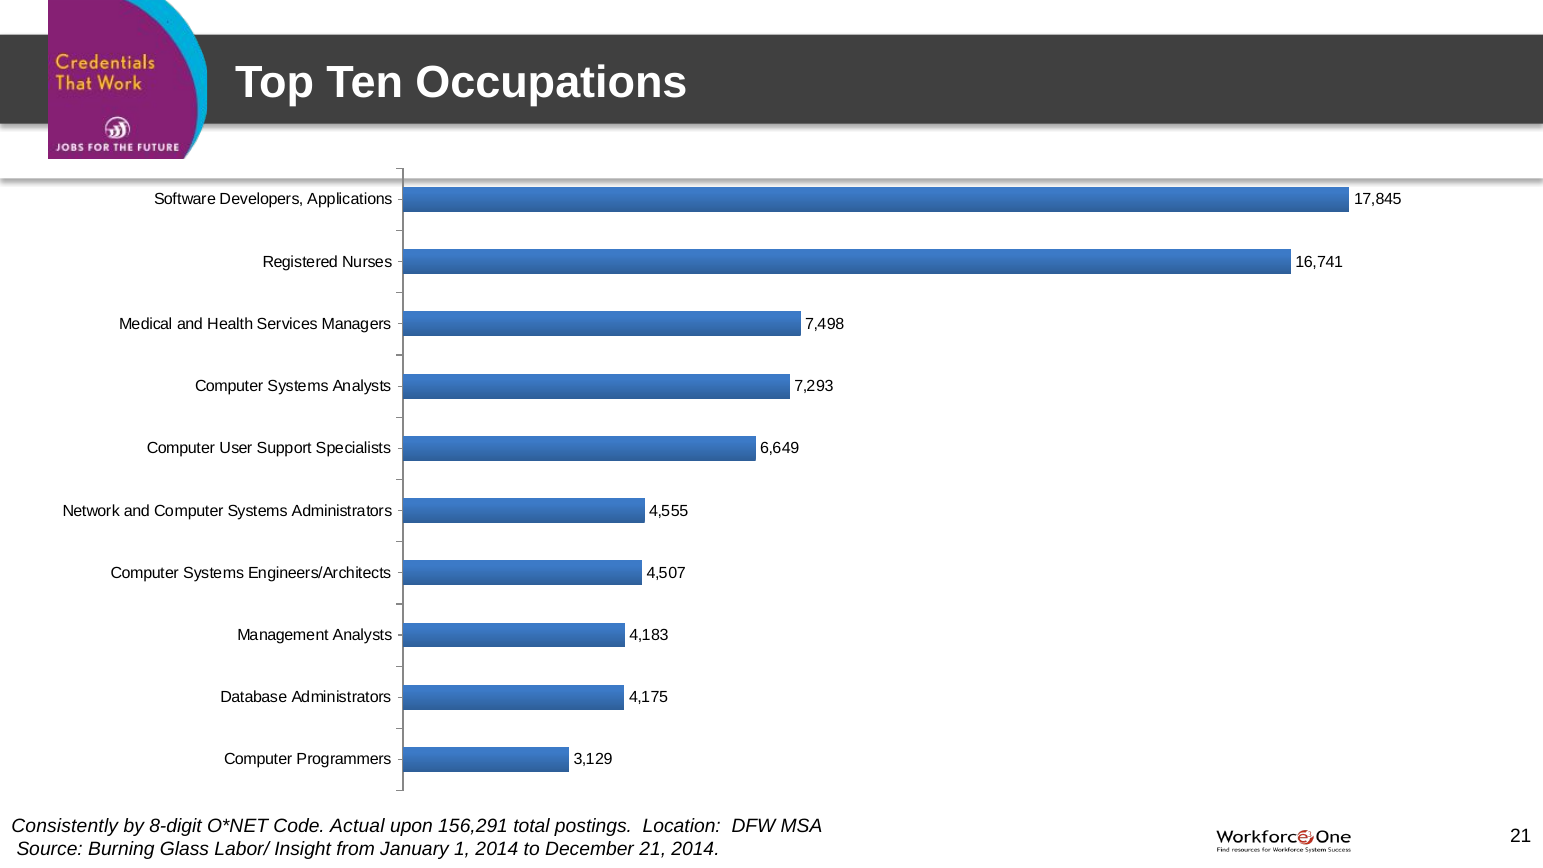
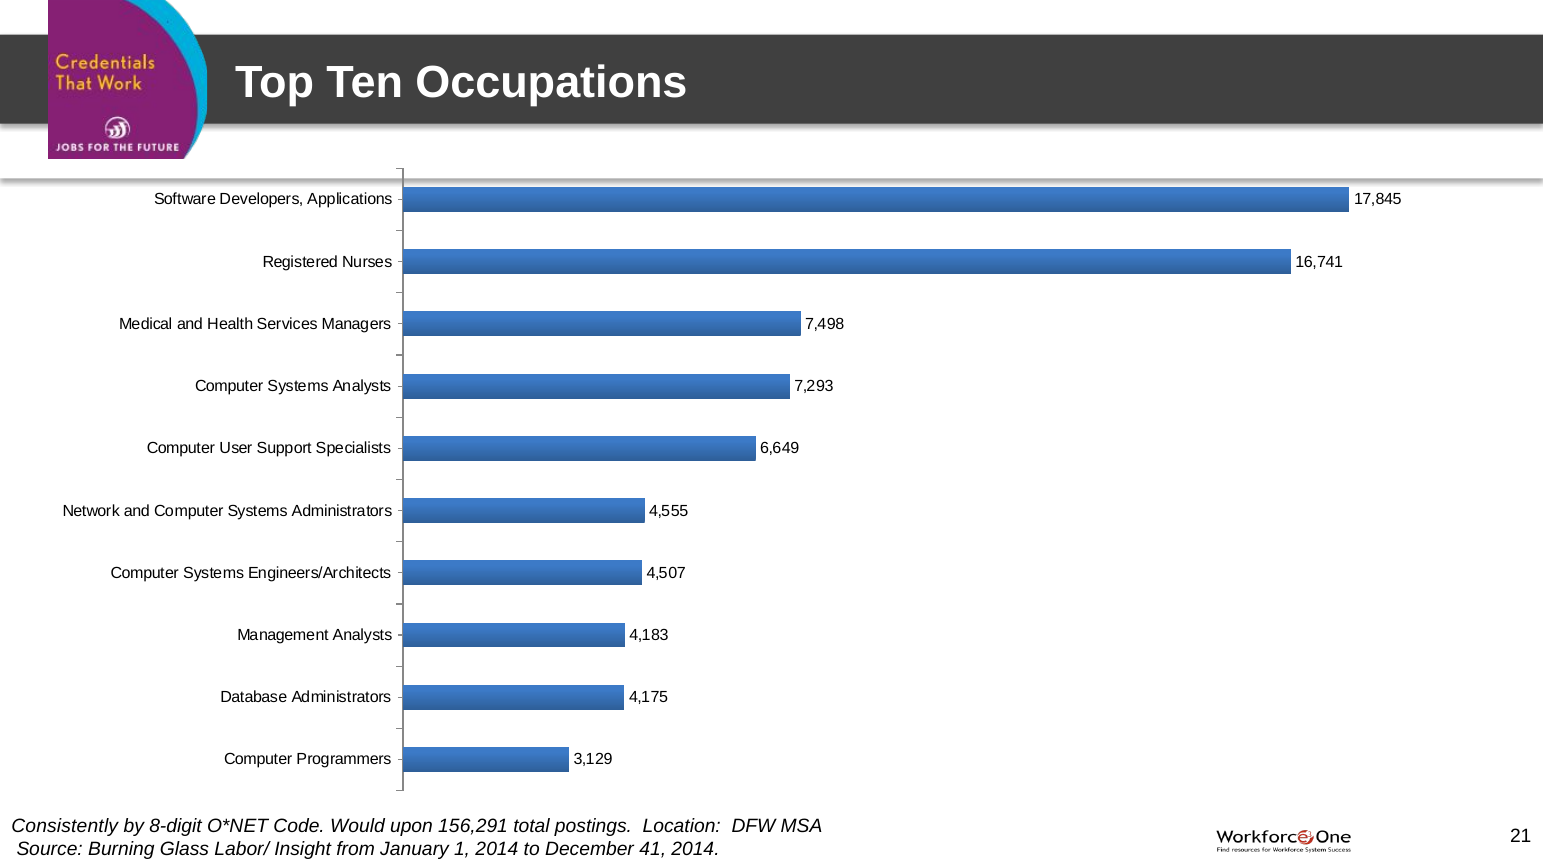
Actual: Actual -> Would (358, 826)
December 21: 21 -> 41 (653, 849)
